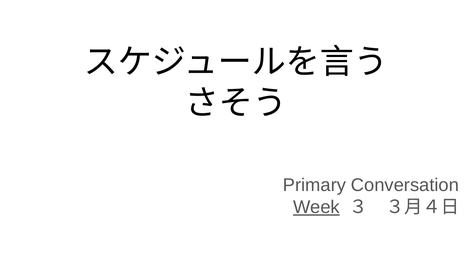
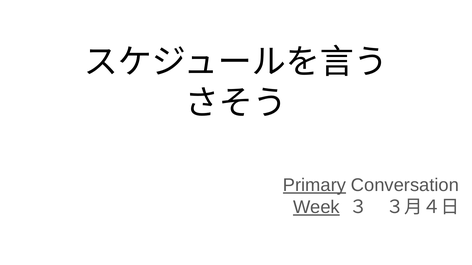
Primary underline: none -> present (314, 186)
